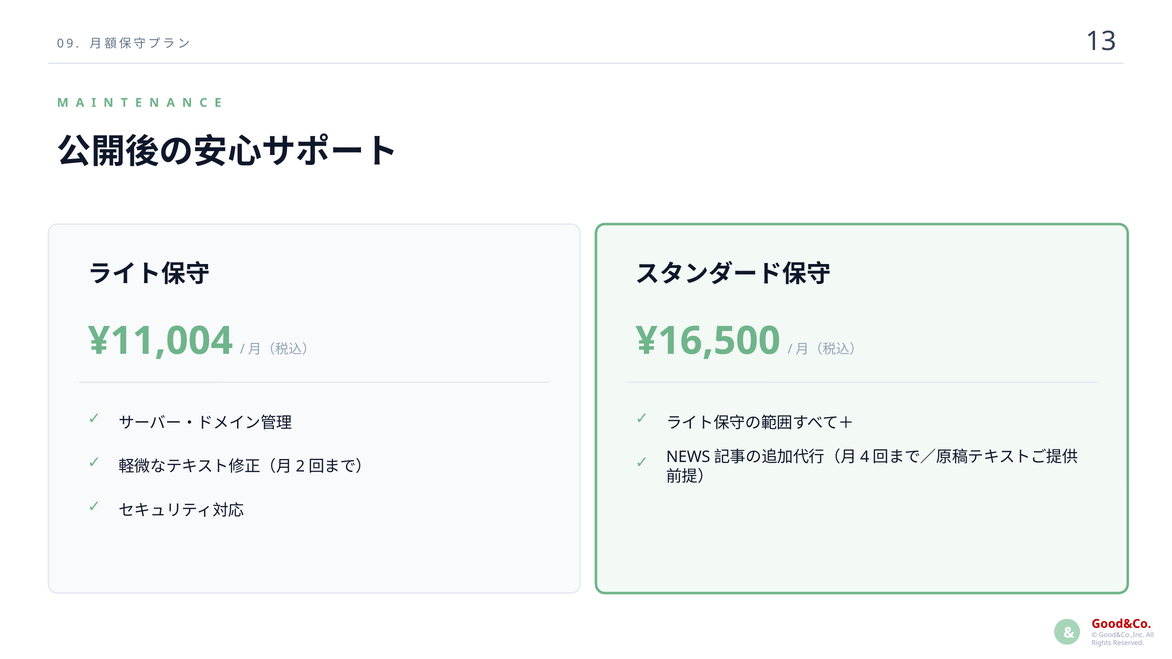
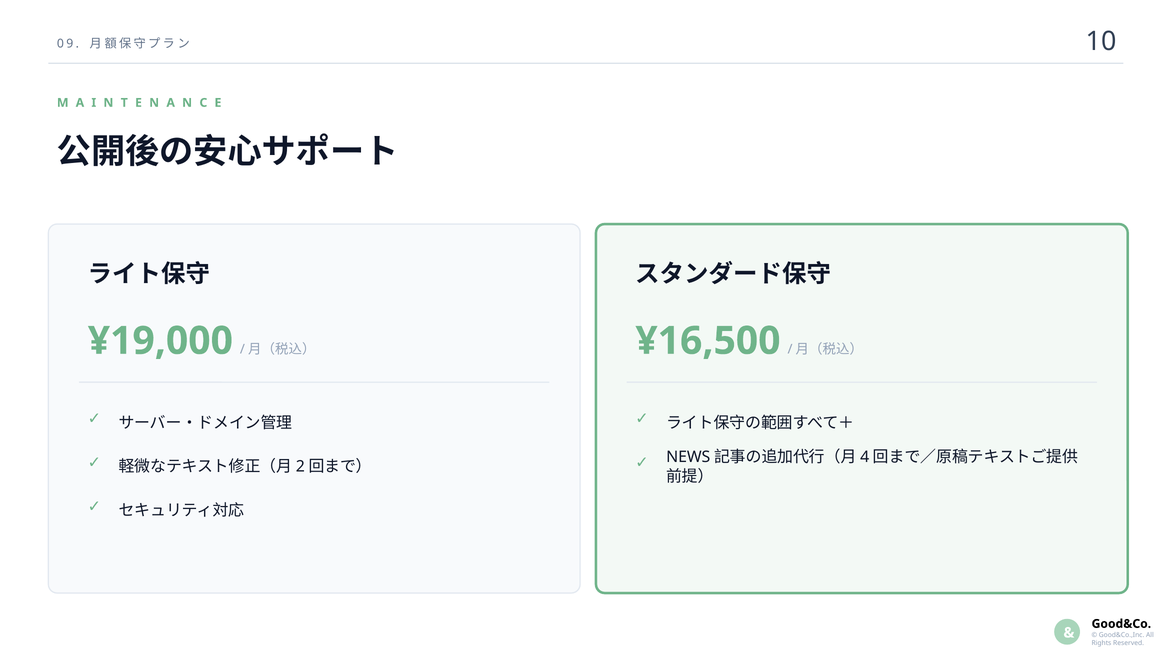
13: 13 -> 10 (1101, 41)
¥11,004: ¥11,004 -> ¥19,000 (160, 341)
Good&Co colour: red -> black (1121, 624)
